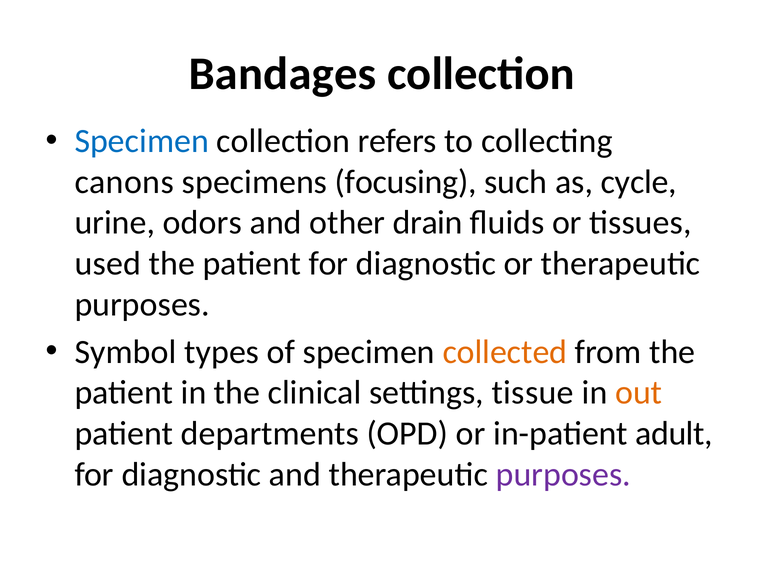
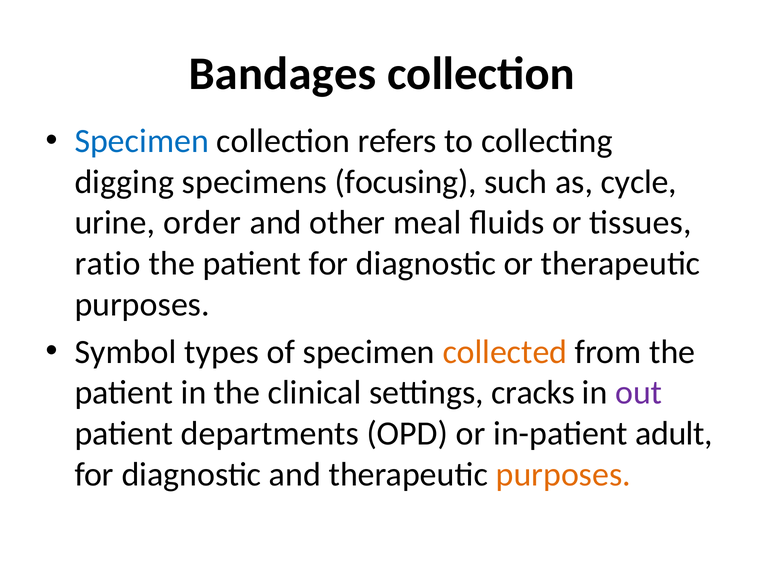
canons: canons -> digging (124, 182)
odors: odors -> order (202, 223)
drain: drain -> meal (427, 223)
used: used -> ratio (108, 264)
tissue: tissue -> cracks (533, 393)
out colour: orange -> purple (639, 393)
purposes colour: purple -> orange (563, 474)
